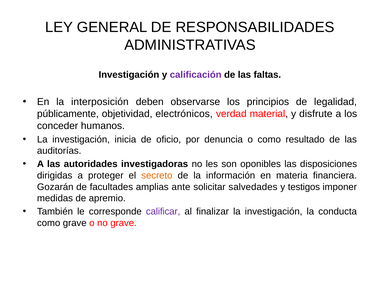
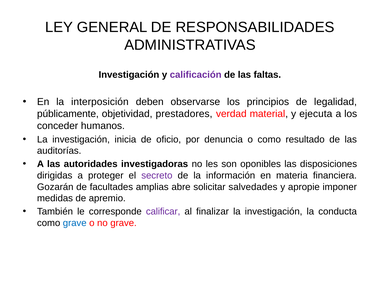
electrónicos: electrónicos -> prestadores (184, 114)
disfrute: disfrute -> ejecuta (316, 114)
secreto colour: orange -> purple (157, 176)
ante: ante -> abre (181, 187)
testigos: testigos -> apropie (304, 187)
grave colour: black -> blue (75, 223)
